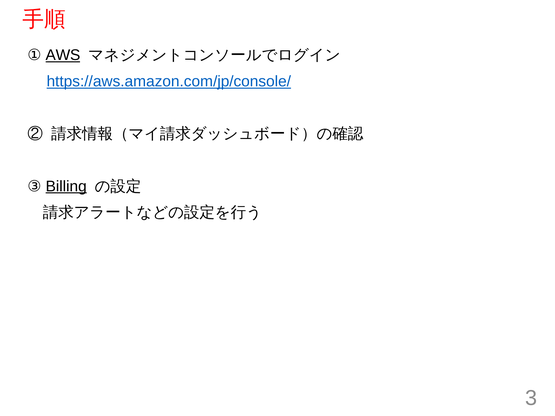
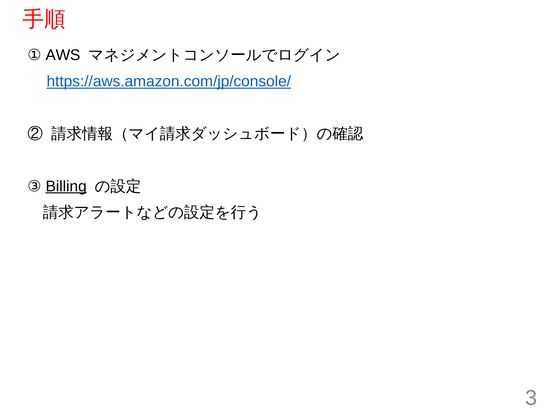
AWS underline: present -> none (63, 55)
